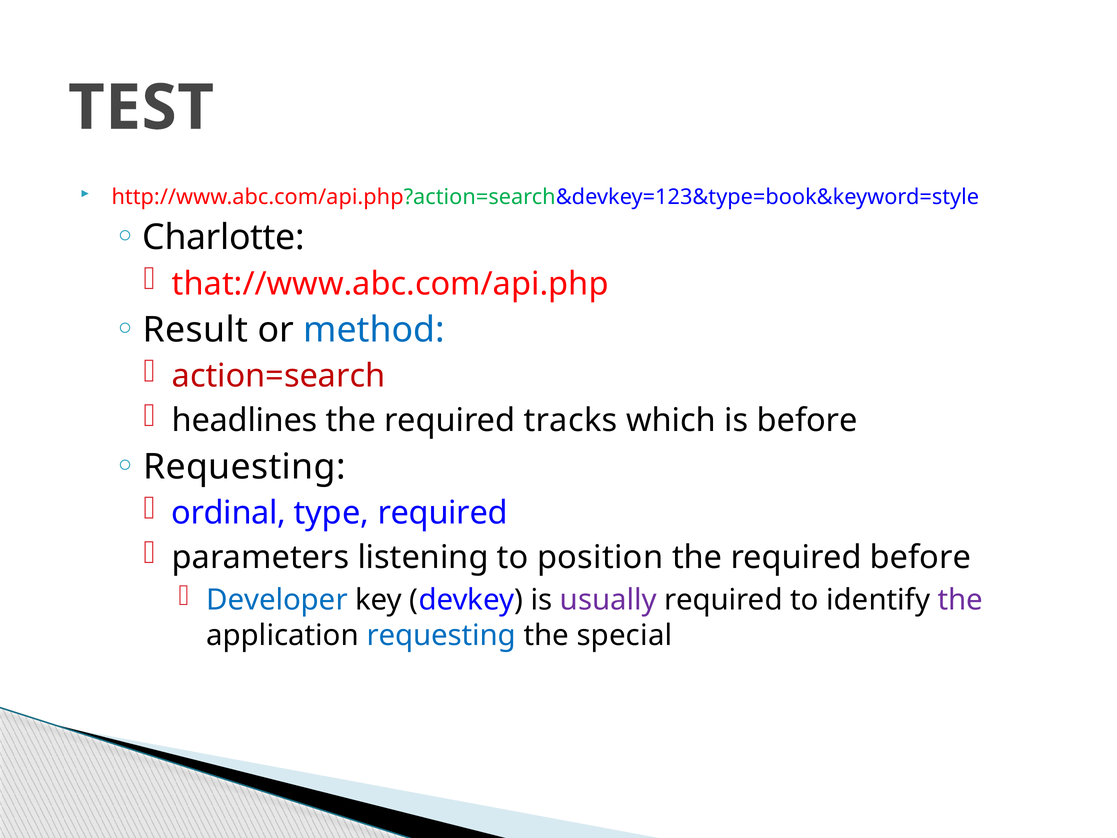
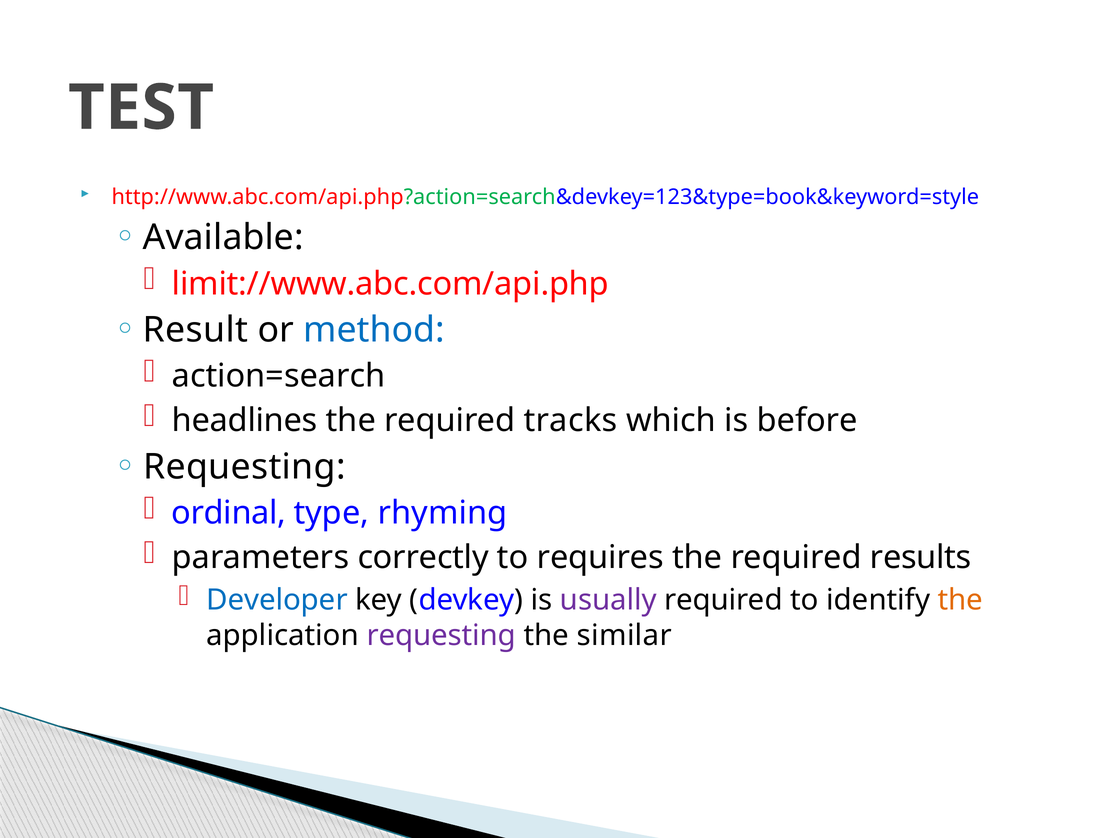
Charlotte: Charlotte -> Available (223, 237)
that://www.abc.com/api.php: that://www.abc.com/api.php -> limit://www.abc.com/api.php (390, 284)
action=search colour: red -> black (279, 376)
type required: required -> rhyming (442, 513)
listening: listening -> correctly (423, 558)
position: position -> requires (600, 558)
required before: before -> results (921, 558)
the colour: purple -> orange (960, 600)
requesting colour: blue -> purple (441, 635)
special: special -> similar (624, 635)
